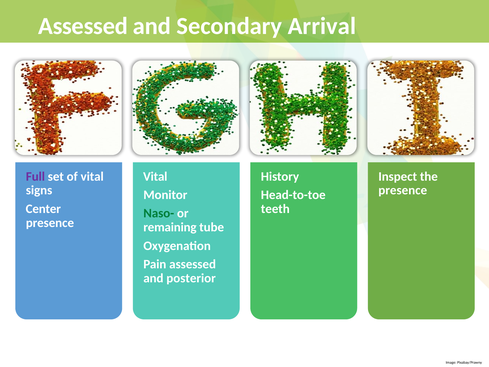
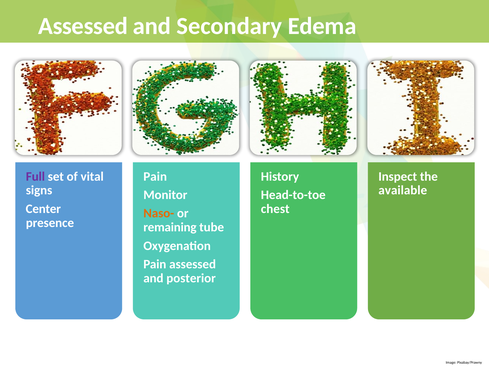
Arrival: Arrival -> Edema (322, 26)
Vital: Vital -> Pain (155, 176)
presence: presence -> available (403, 190)
teeth: teeth -> chest (275, 209)
Naso- colour: green -> orange (159, 213)
